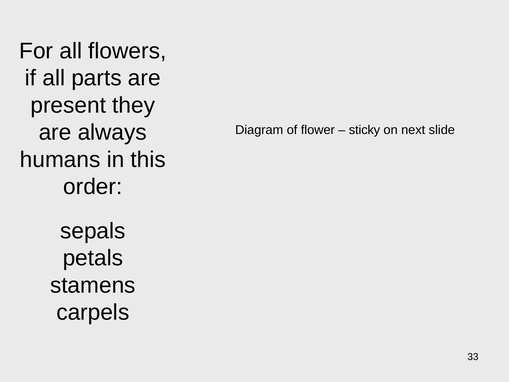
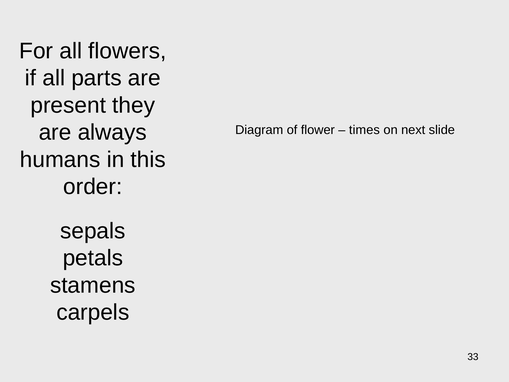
sticky: sticky -> times (364, 130)
